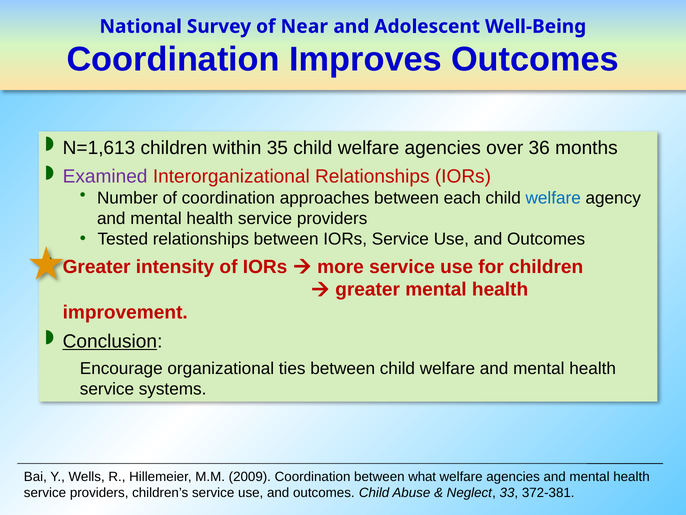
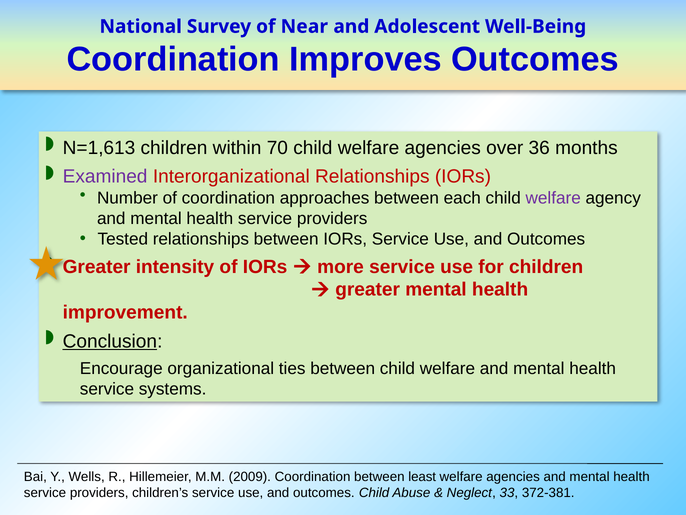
35: 35 -> 70 (277, 148)
welfare colour: blue -> purple (553, 198)
what: what -> least (422, 477)
